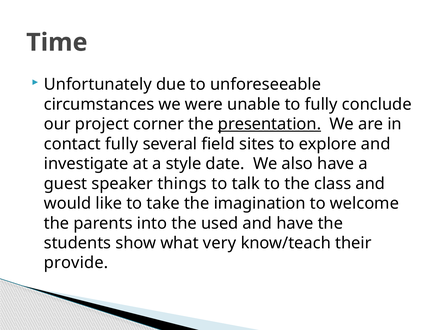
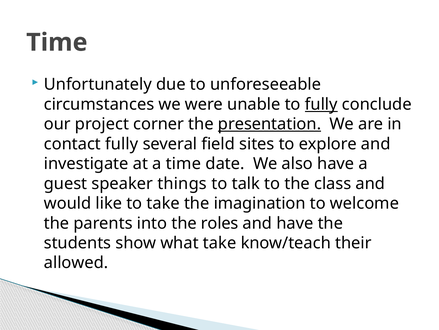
fully underline: none -> present (321, 104)
a style: style -> time (183, 163)
used: used -> roles (220, 223)
what very: very -> take (220, 242)
provide: provide -> allowed (76, 262)
